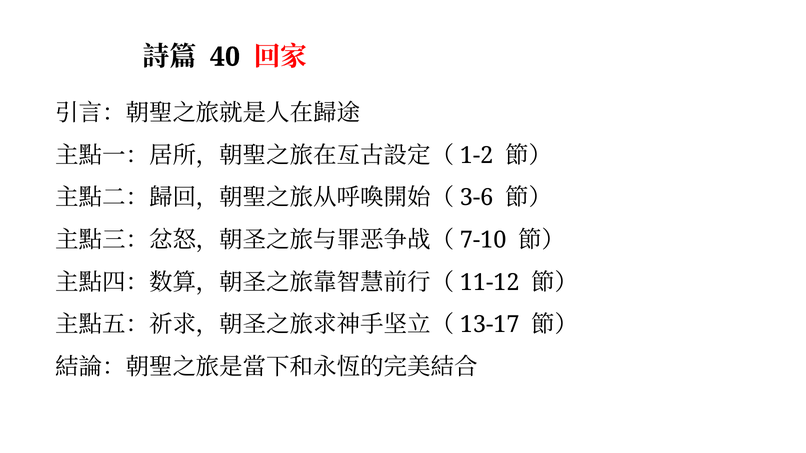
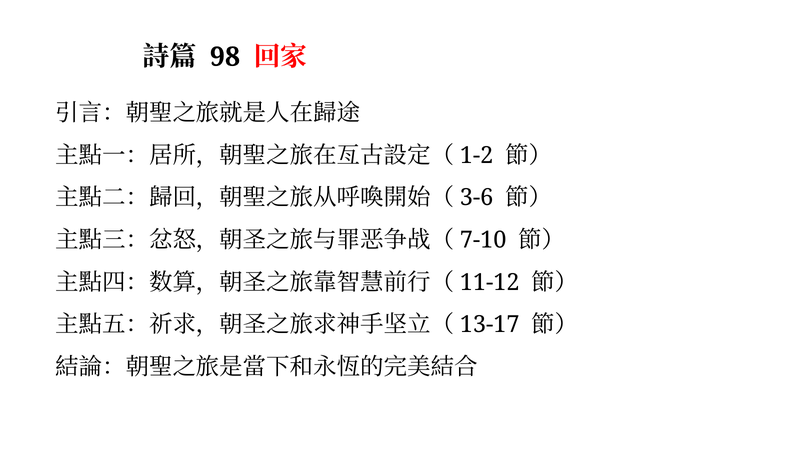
40: 40 -> 98 (225, 57)
